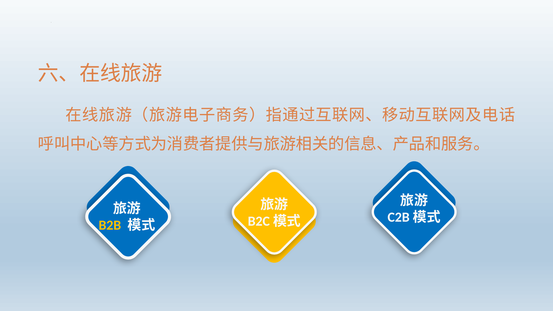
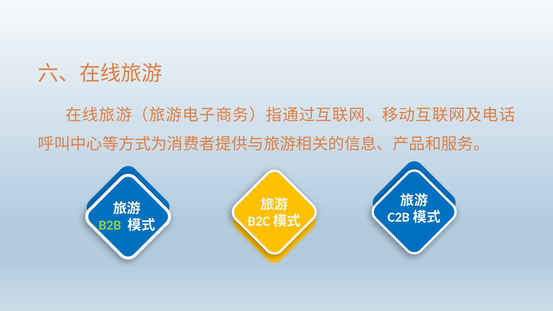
B2B colour: yellow -> light green (110, 225)
